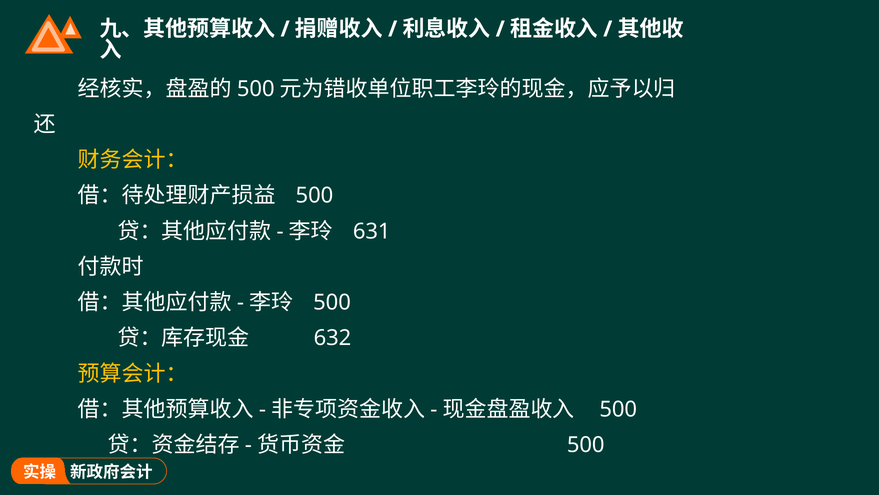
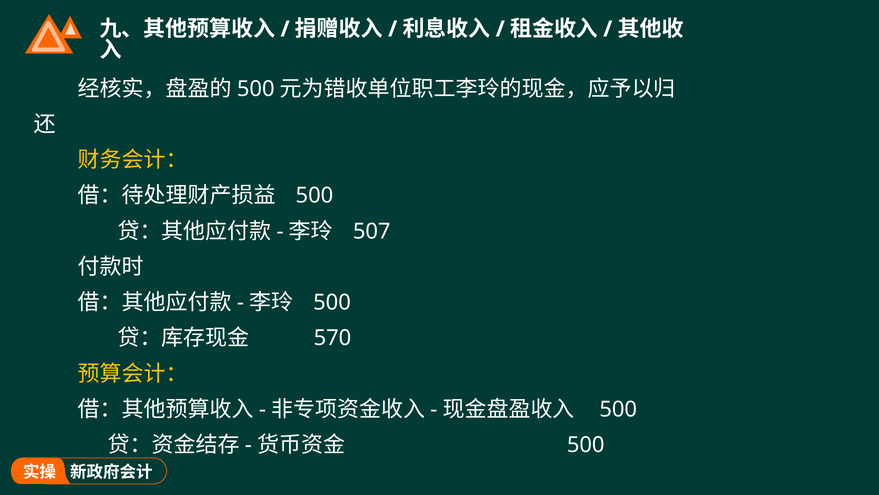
631: 631 -> 507 (372, 231)
632: 632 -> 570 (332, 338)
